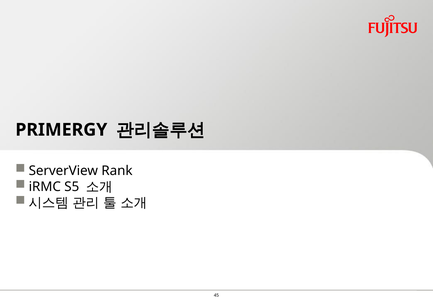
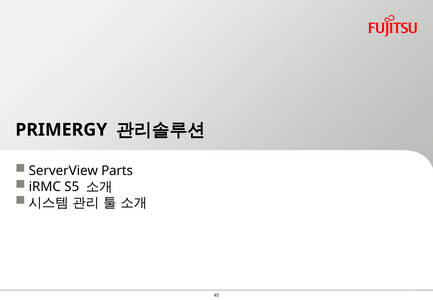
Rank: Rank -> Parts (117, 171)
